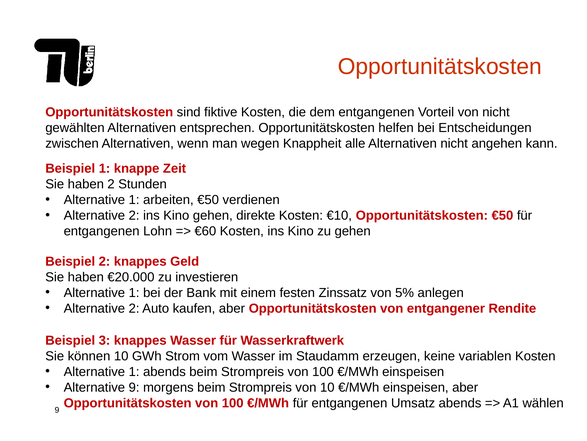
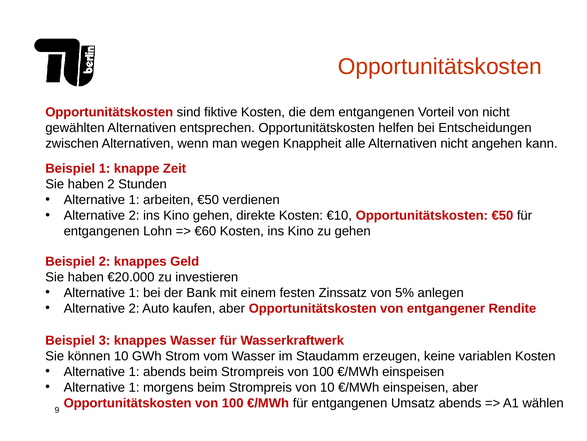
9: 9 -> 1 (134, 387)
